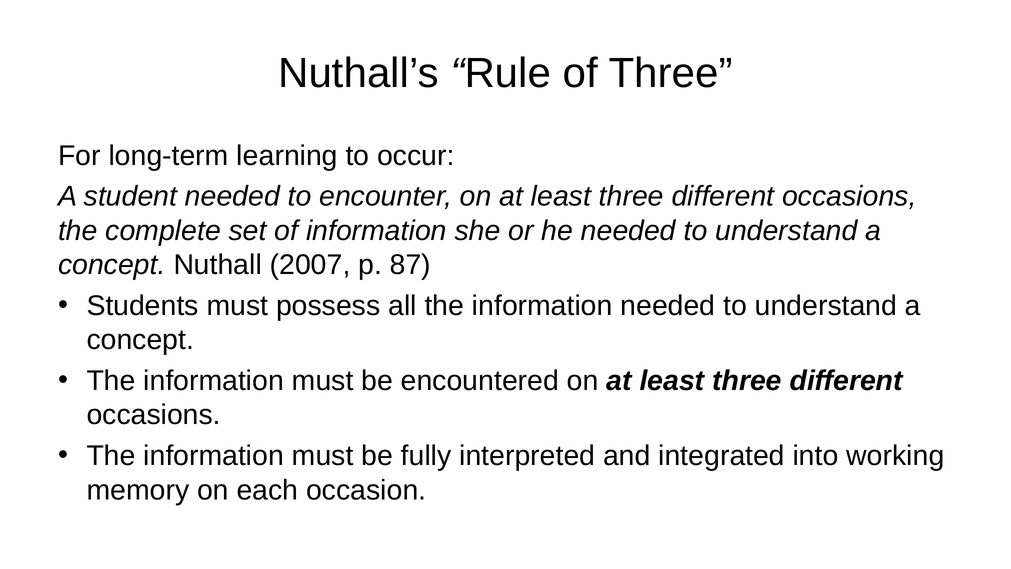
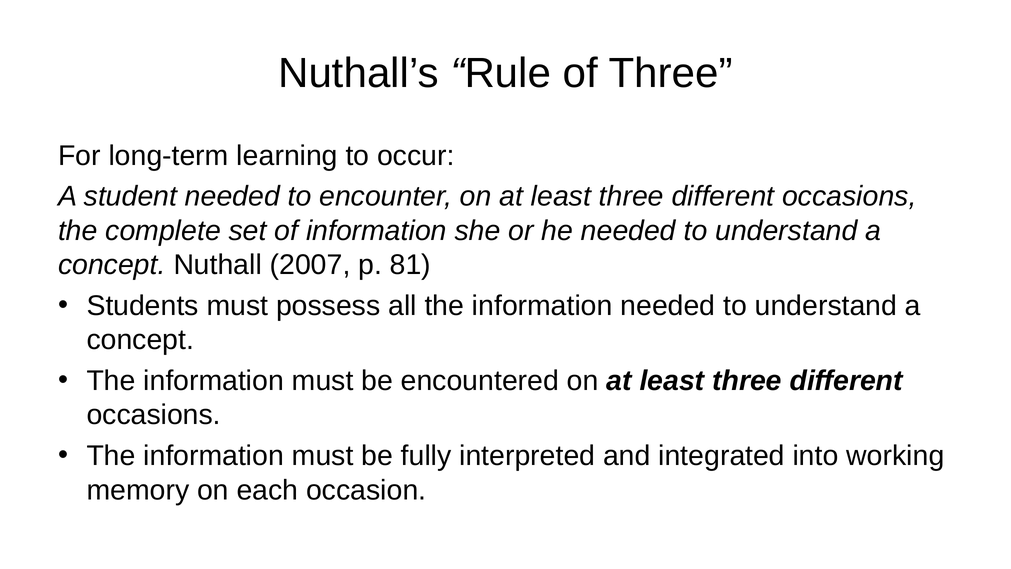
87: 87 -> 81 (410, 265)
